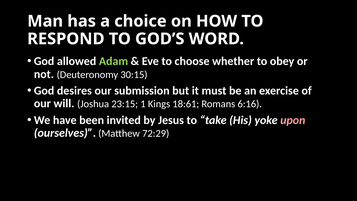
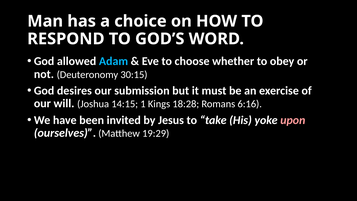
Adam colour: light green -> light blue (113, 61)
23:15: 23:15 -> 14:15 (125, 104)
18:61: 18:61 -> 18:28 (186, 104)
72:29: 72:29 -> 19:29 (156, 133)
